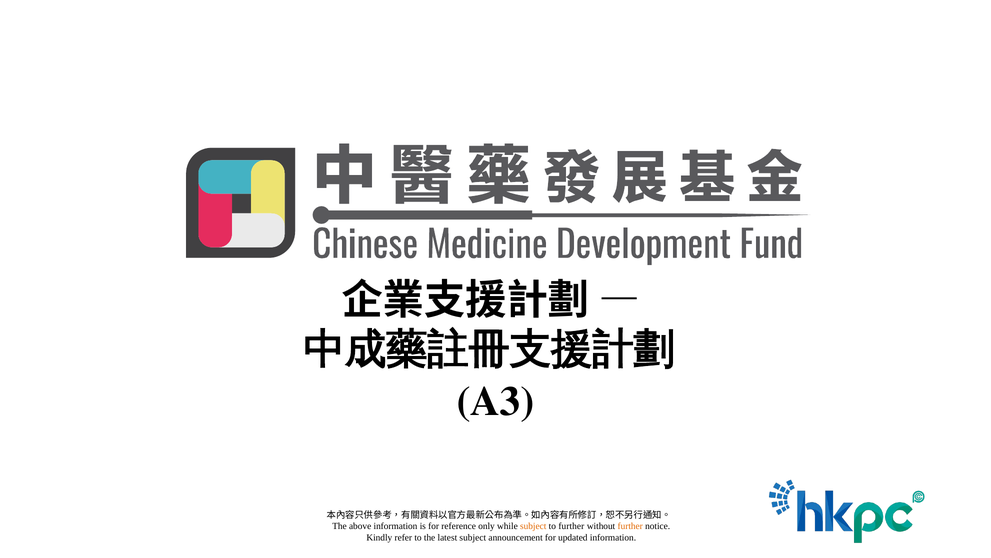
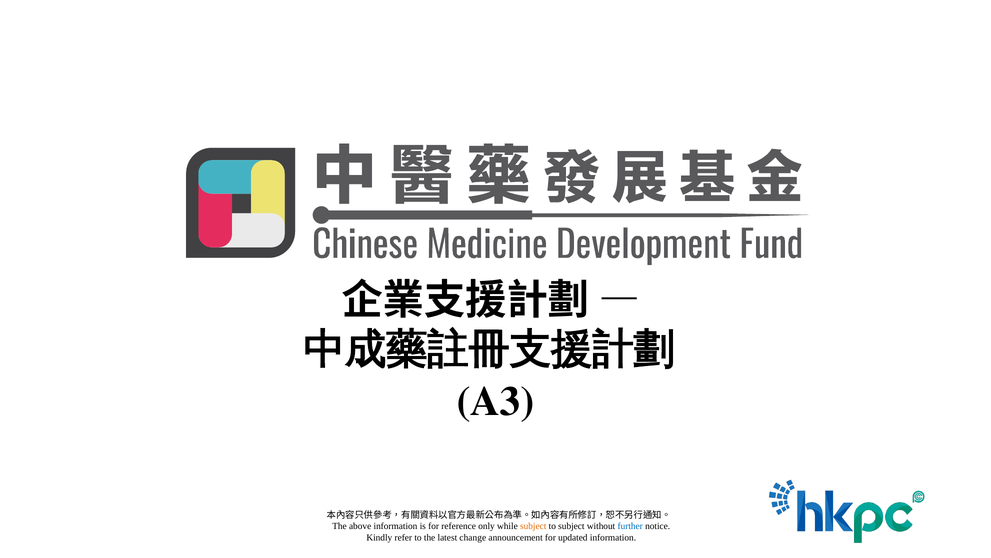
to further: further -> subject (571, 526)
further colour: orange -> blue (630, 526)
latest subject: subject -> change (473, 537)
